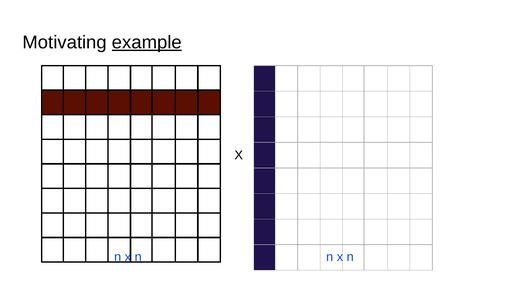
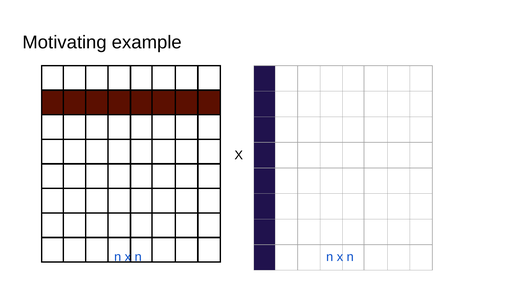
example underline: present -> none (147, 42)
